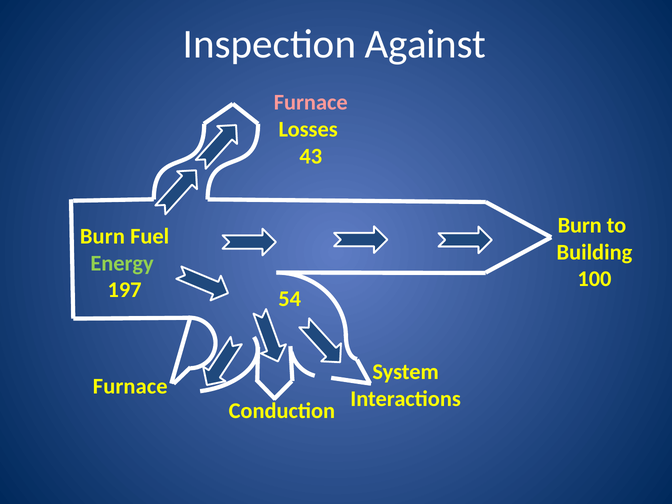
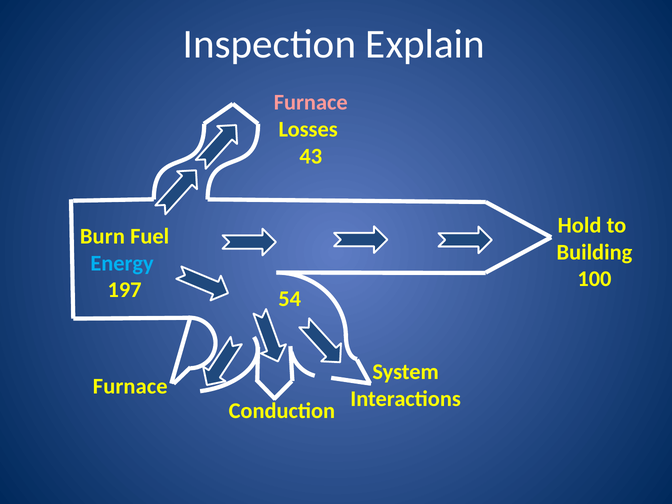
Against: Against -> Explain (425, 44)
Burn: Burn -> Hold (580, 225)
Energy colour: light green -> light blue (122, 263)
